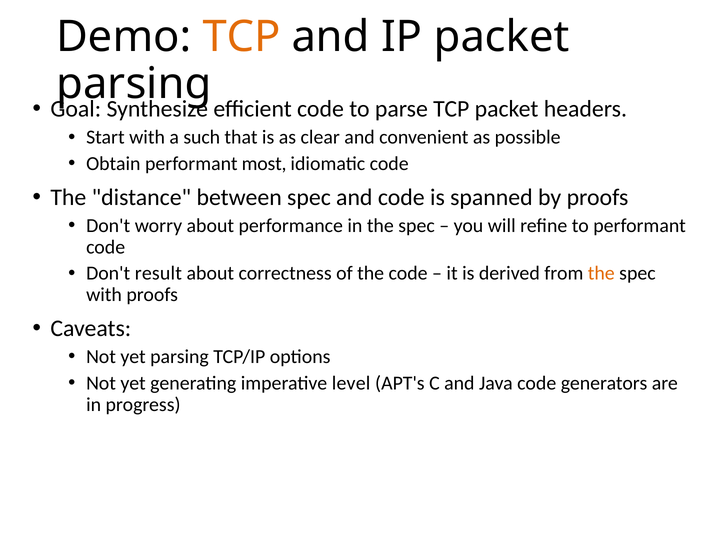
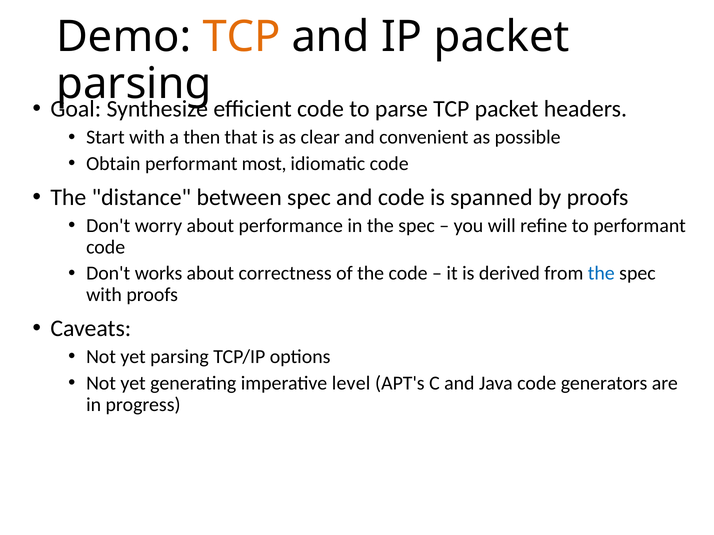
such: such -> then (202, 138)
result: result -> works (159, 274)
the colour: orange -> blue (601, 274)
